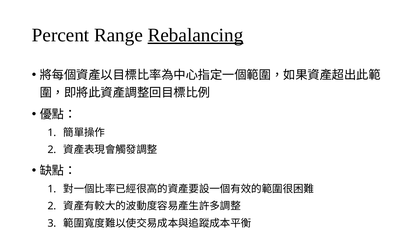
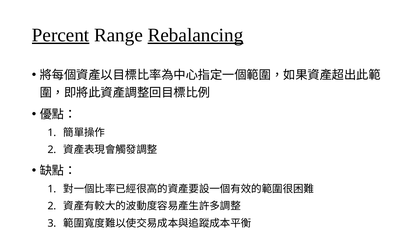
Percent underline: none -> present (61, 35)
